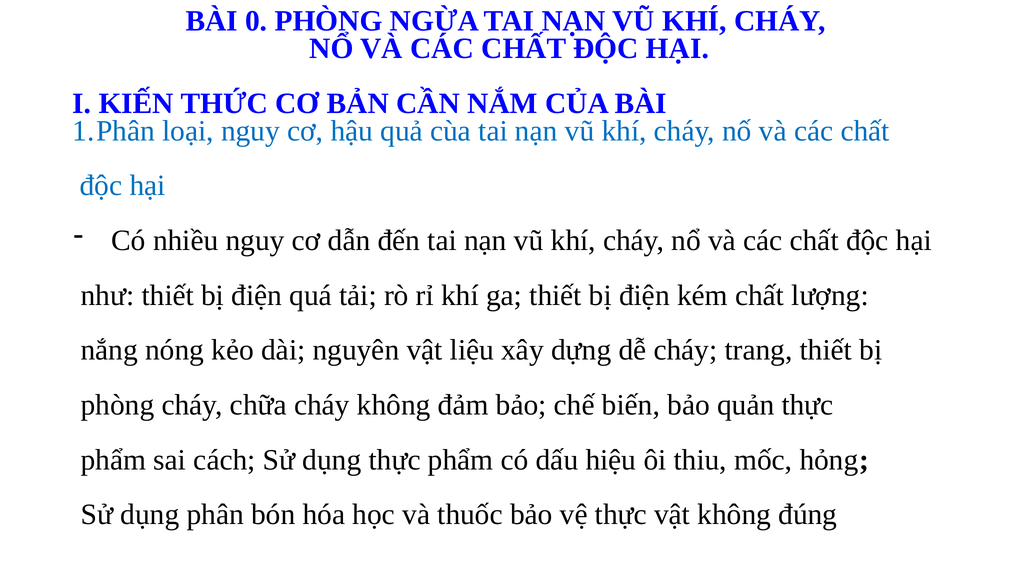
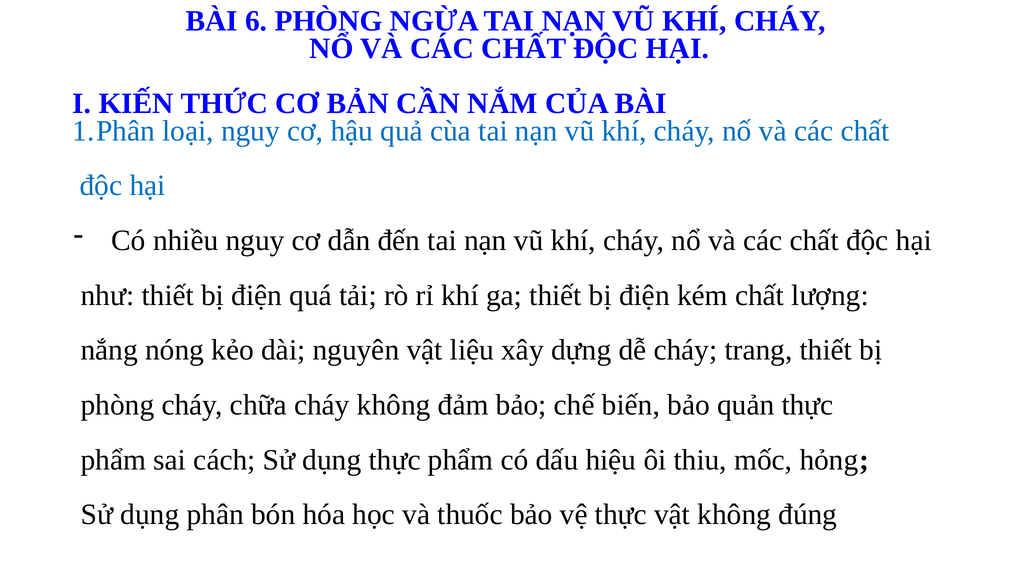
0: 0 -> 6 (256, 21)
